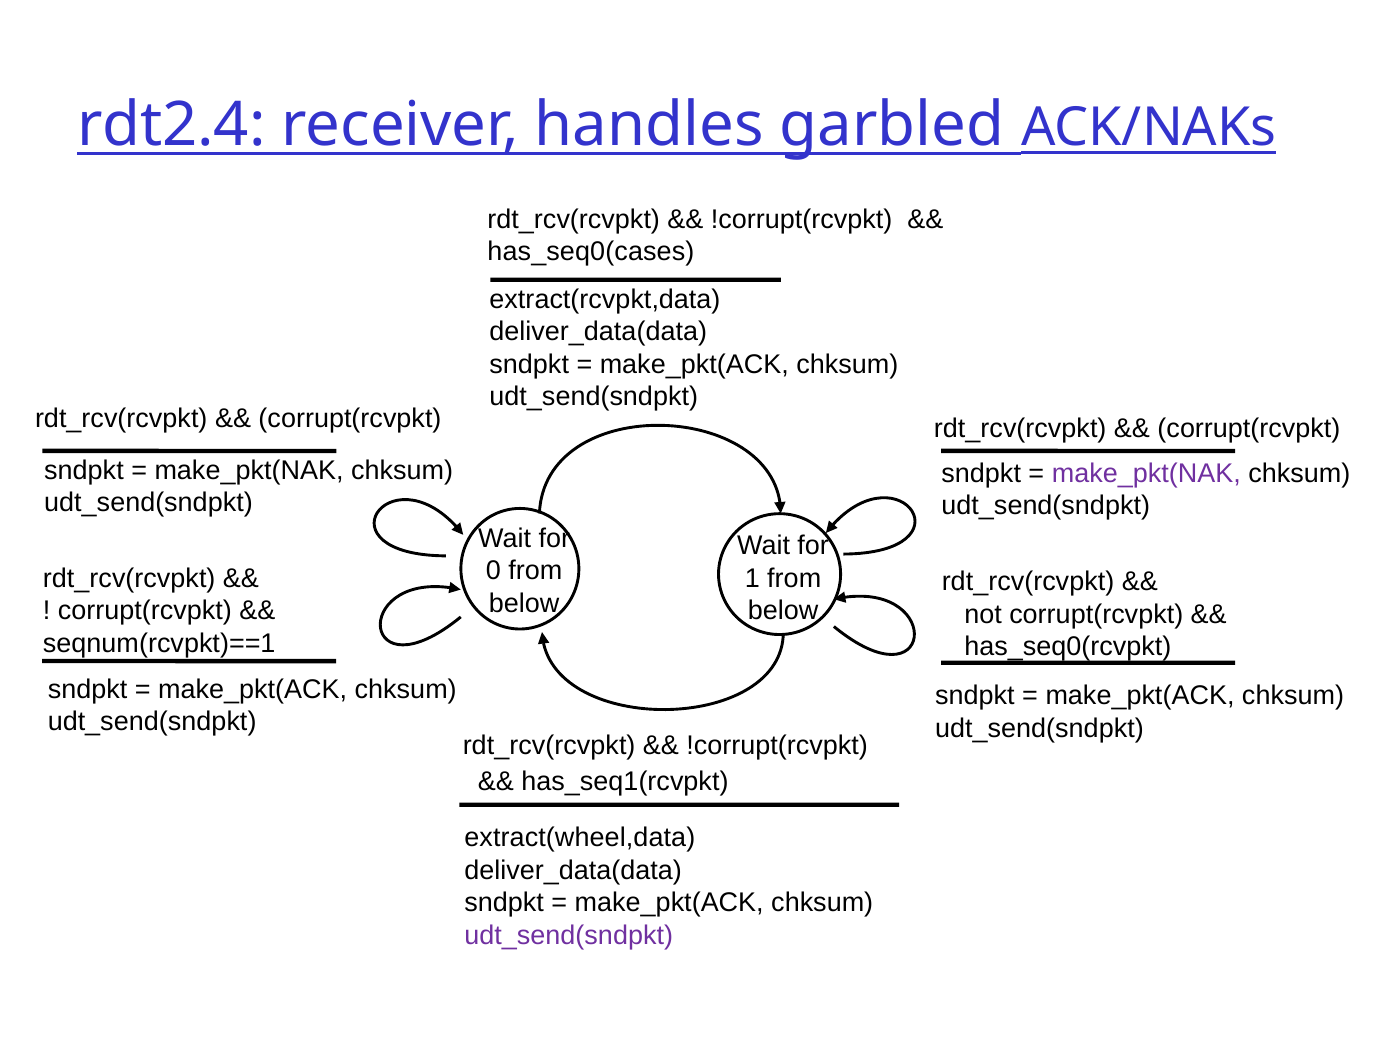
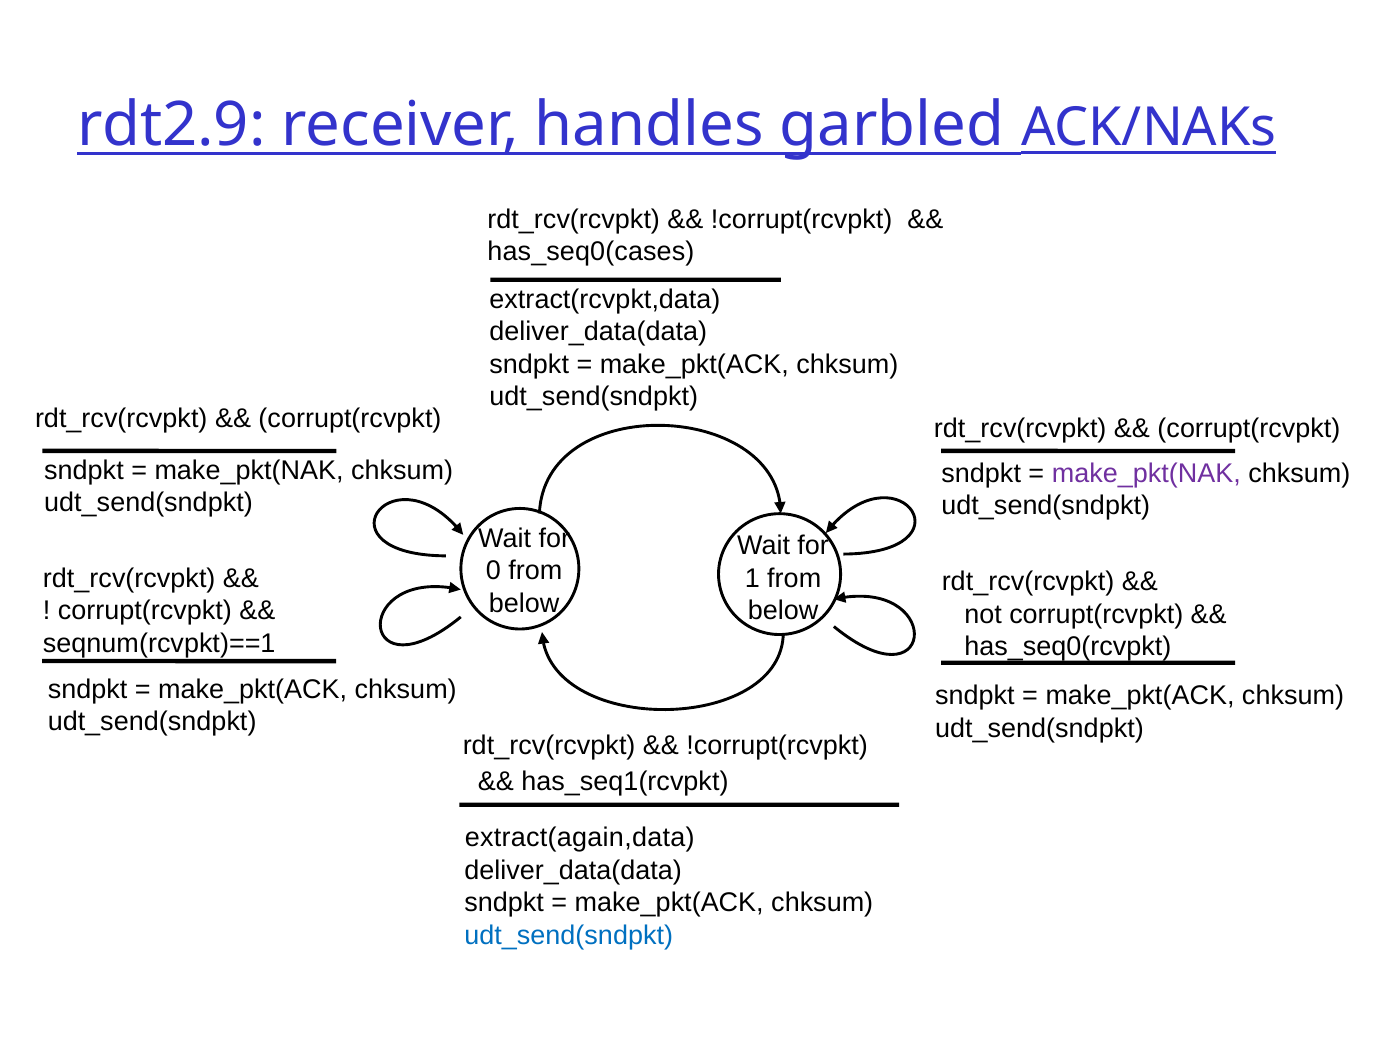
rdt2.4: rdt2.4 -> rdt2.9 (171, 126)
extract(wheel,data: extract(wheel,data -> extract(again,data (580, 838)
udt_send(sndpkt colour: purple -> blue (569, 935)
